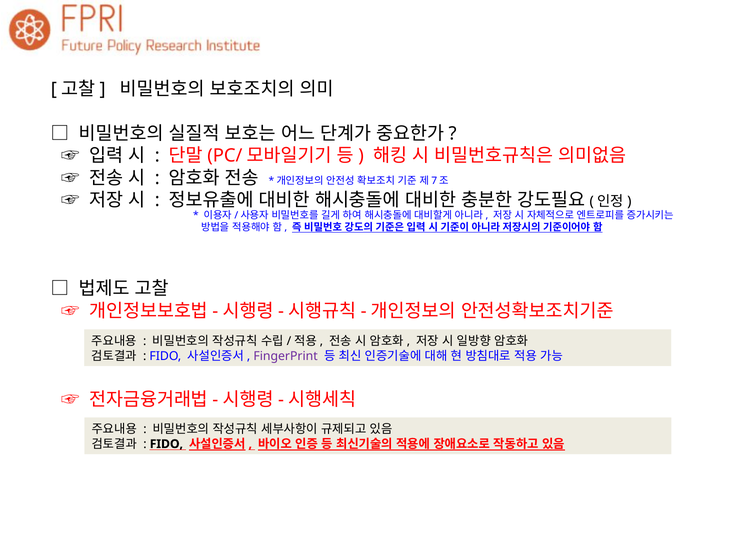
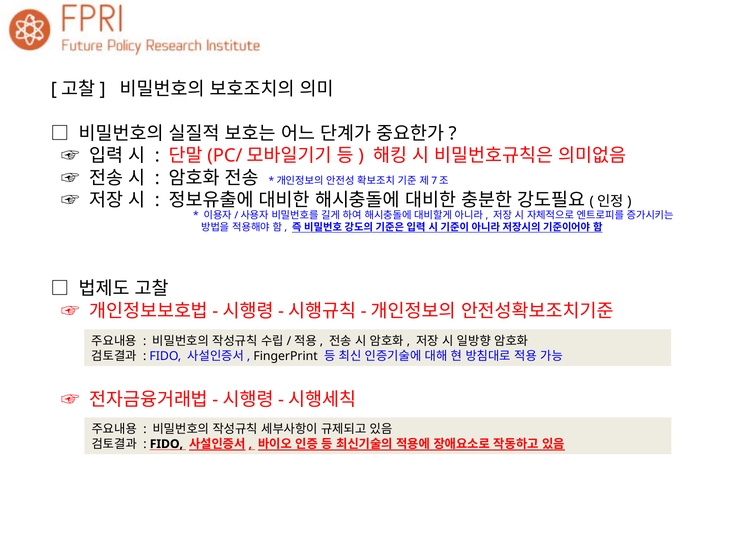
FingerPrint colour: purple -> black (286, 356)
